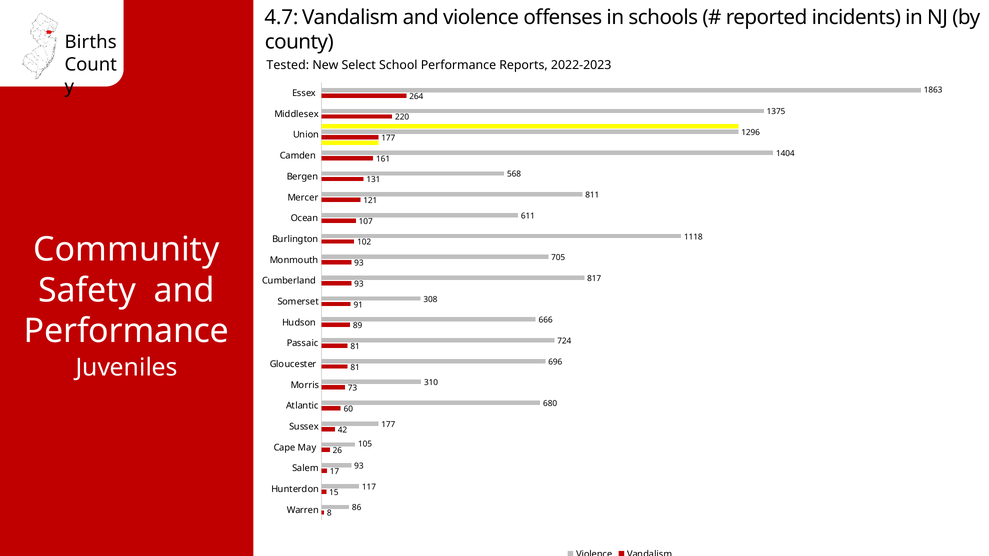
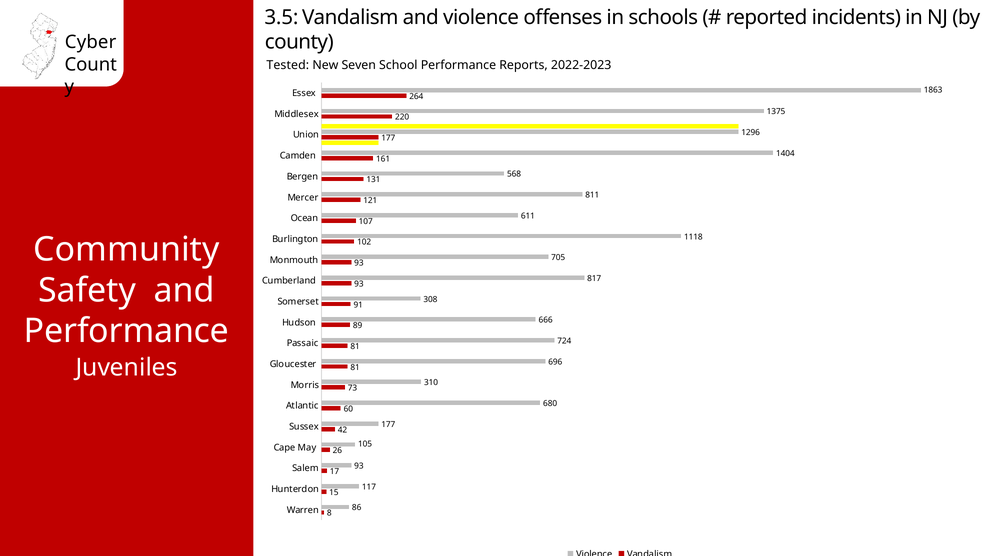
4.7: 4.7 -> 3.5 (281, 17)
Births: Births -> Cyber (91, 42)
Select: Select -> Seven (359, 65)
